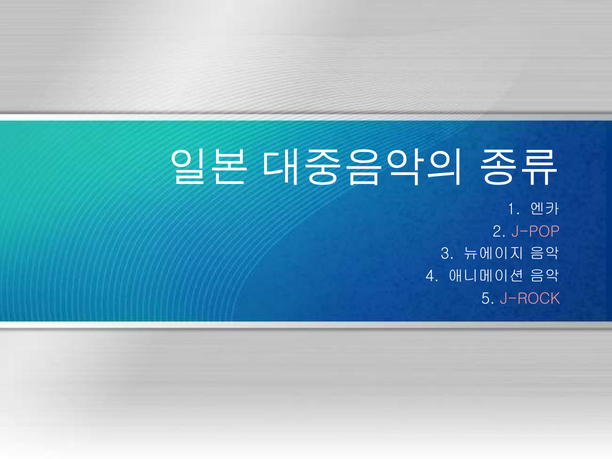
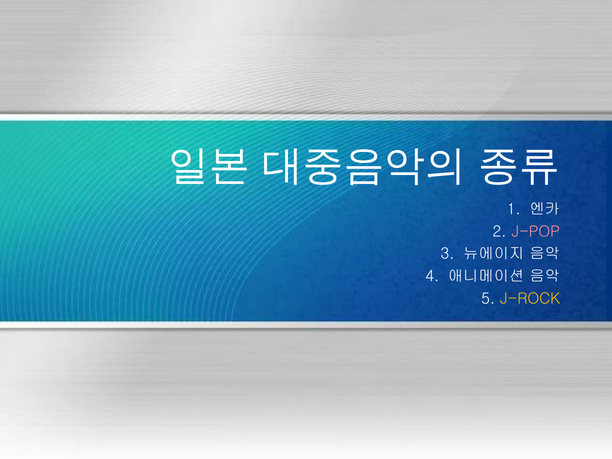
J-ROCK colour: pink -> yellow (530, 299)
